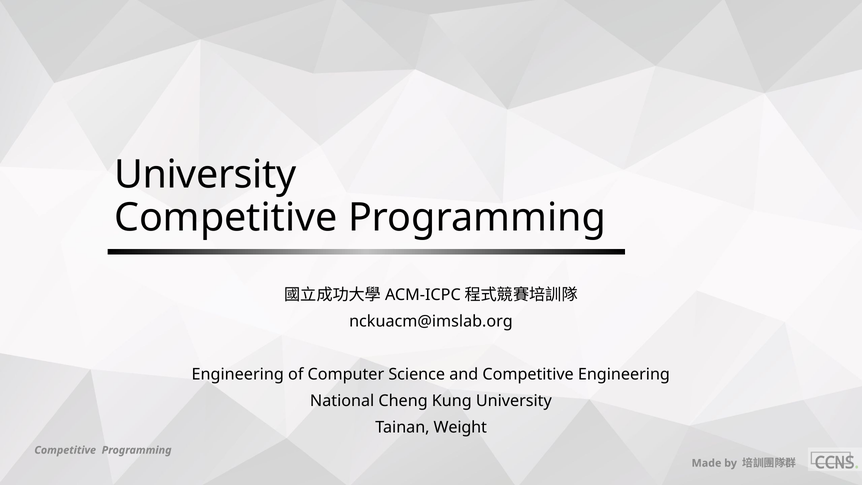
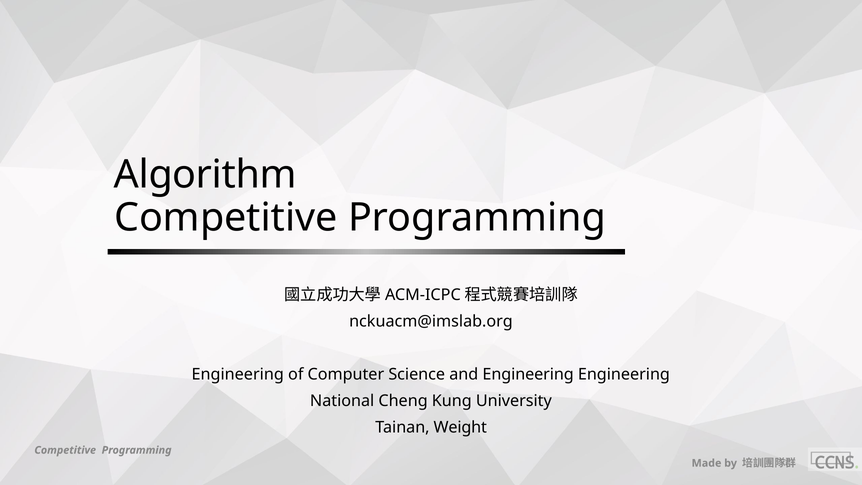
University: University -> Algorithm (205, 175)
and Competitive: Competitive -> Engineering (528, 374)
